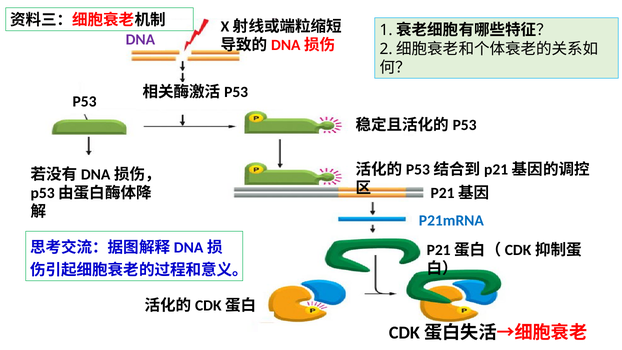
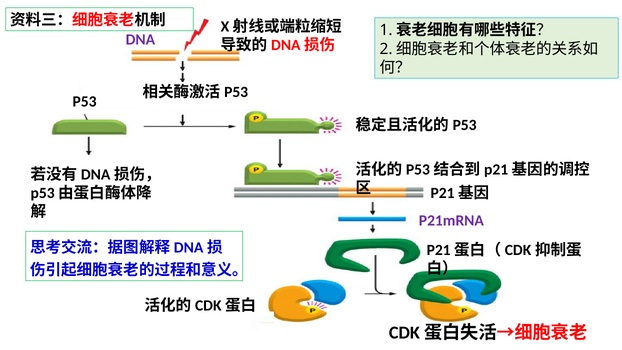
P21mRNA colour: blue -> purple (451, 220)
